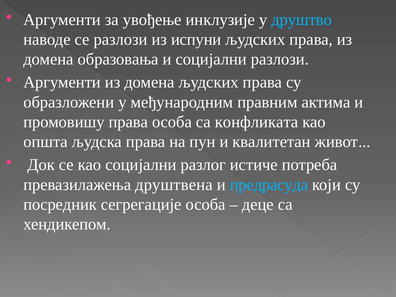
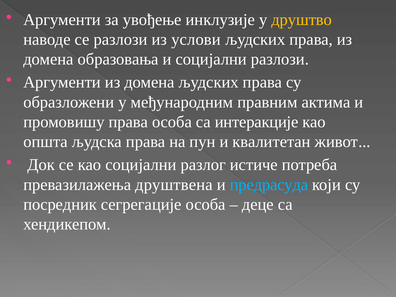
друштво colour: light blue -> yellow (302, 20)
испуни: испуни -> услови (196, 39)
конфликата: конфликата -> интеракције (257, 122)
